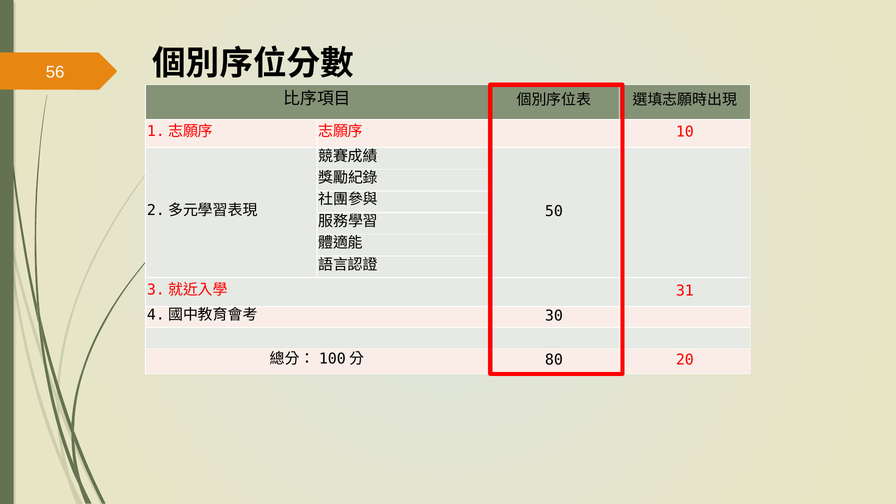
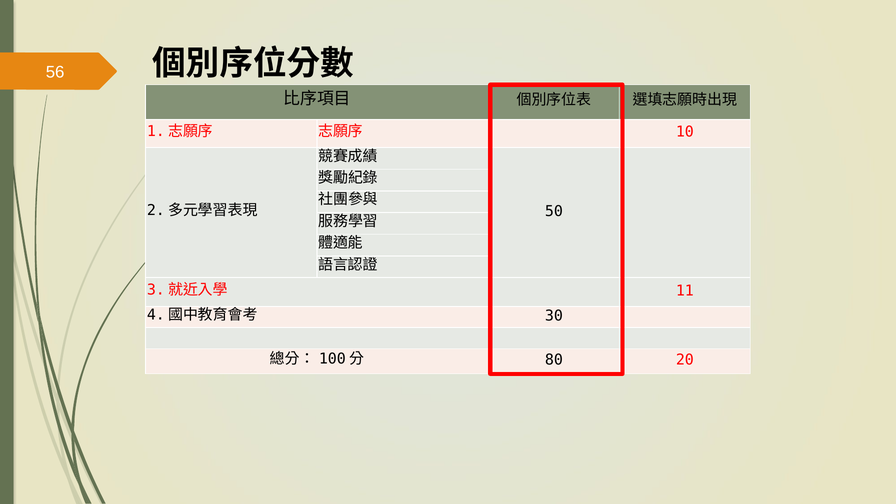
31: 31 -> 11 (685, 291)
